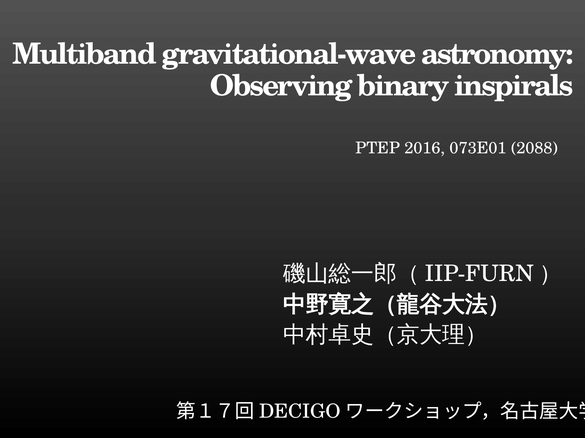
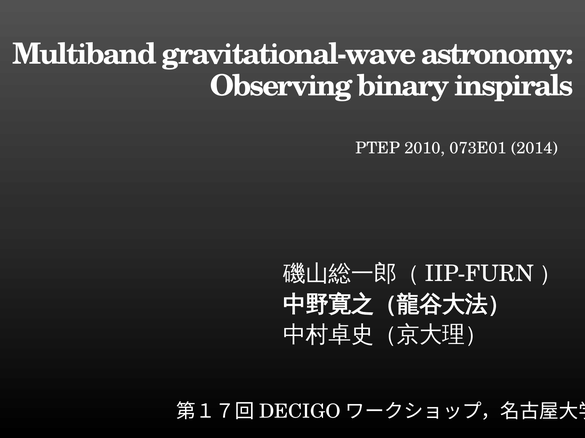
2016: 2016 -> 2010 (425, 148)
2088: 2088 -> 2014 (535, 148)
